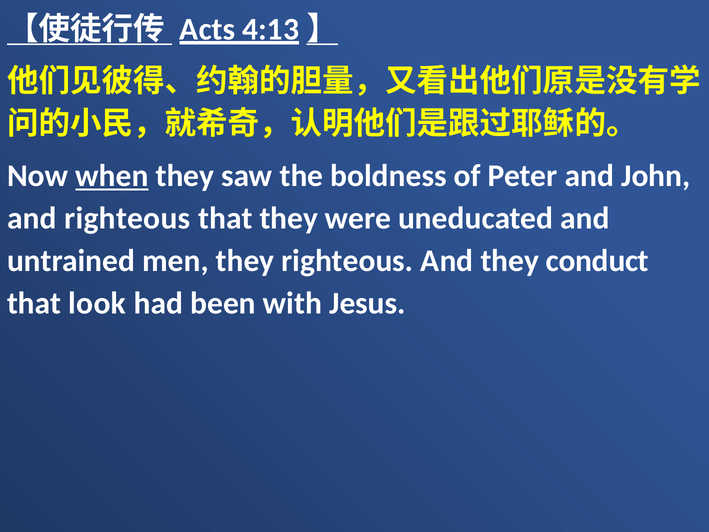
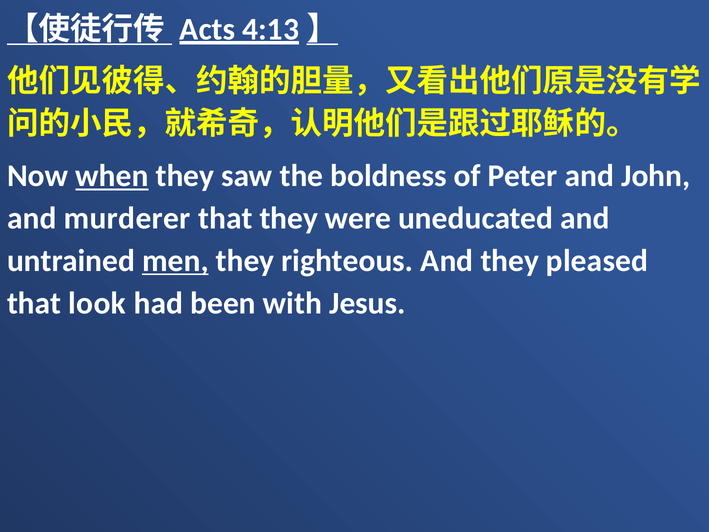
and righteous: righteous -> murderer (127, 218)
men underline: none -> present (175, 261)
conduct: conduct -> pleased (597, 261)
